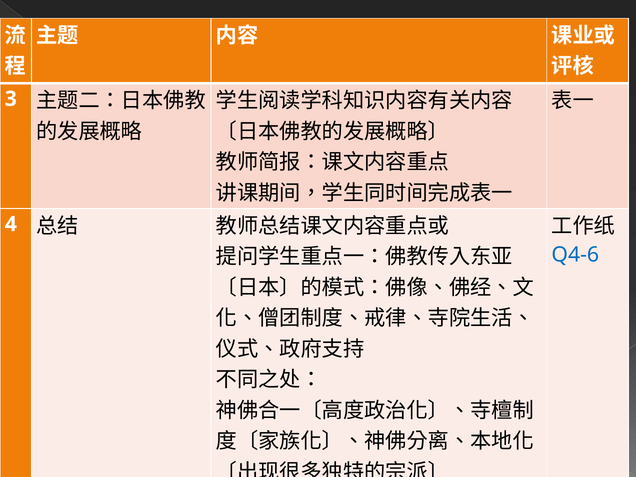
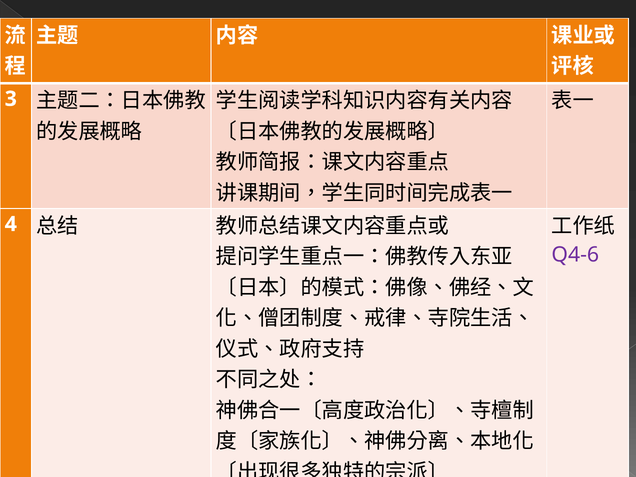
Q4-6 colour: blue -> purple (575, 255)
